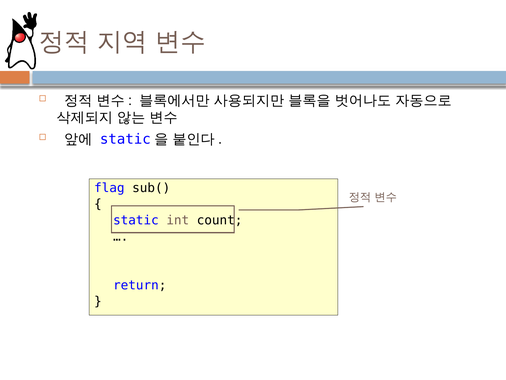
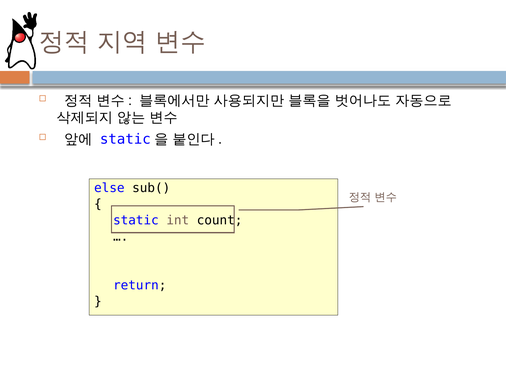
flag: flag -> else (109, 188)
